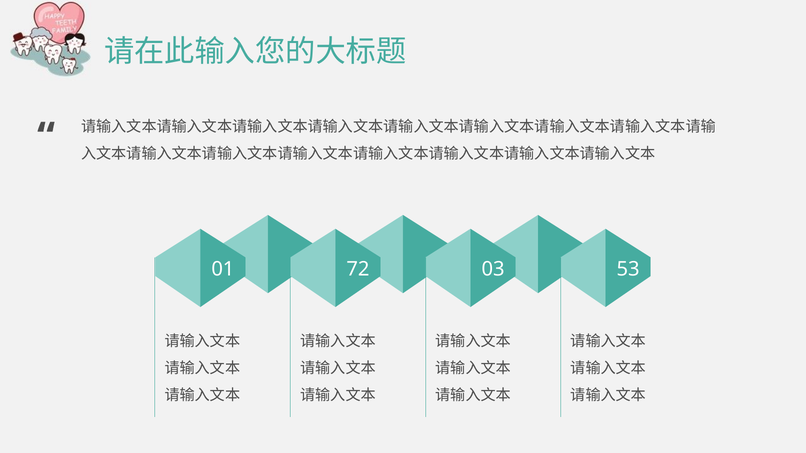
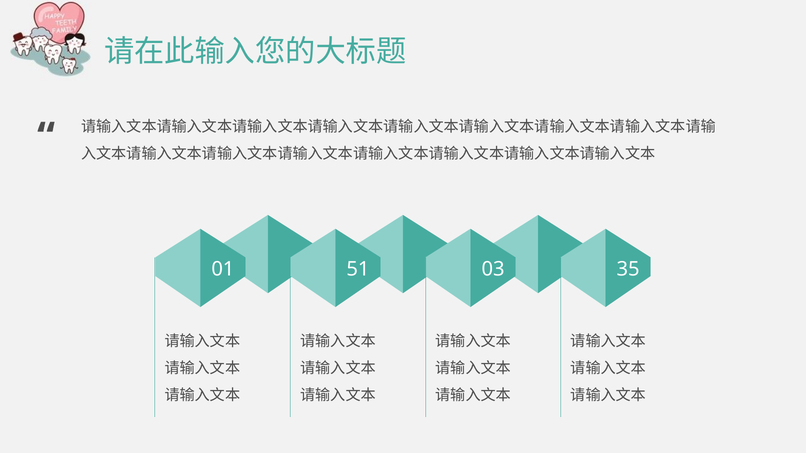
72: 72 -> 51 (358, 270)
53: 53 -> 35 (628, 270)
